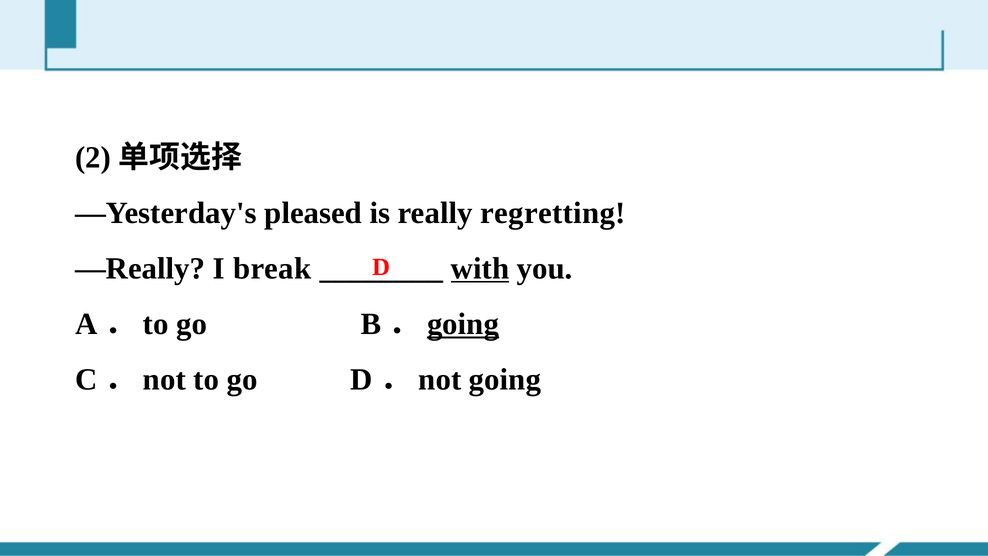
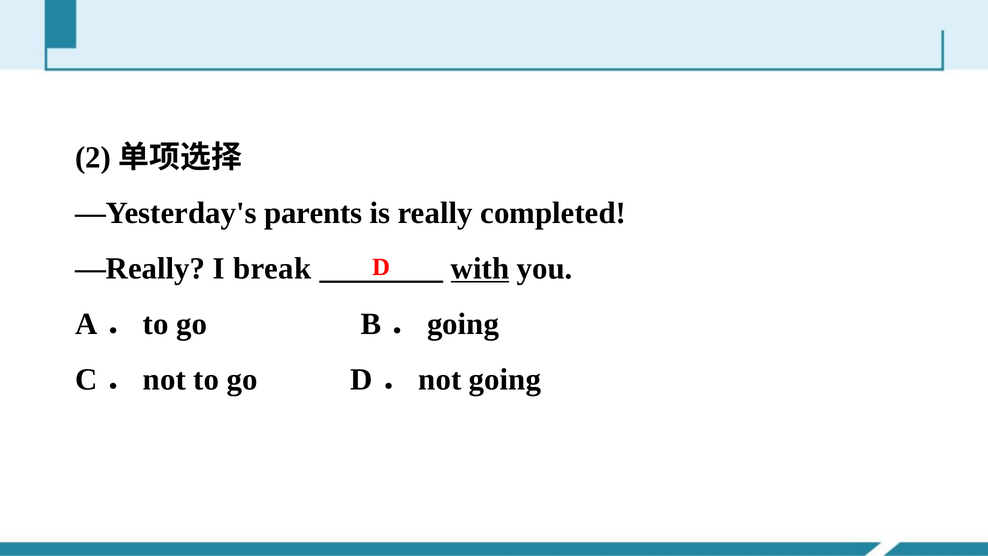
pleased: pleased -> parents (313, 213)
regretting: regretting -> completed (553, 213)
going underline: present -> none (463, 324)
